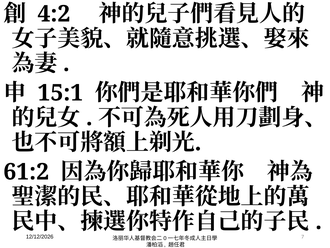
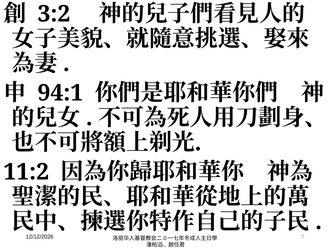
4:2: 4:2 -> 3:2 (54, 14)
15:1: 15:1 -> 94:1 (60, 93)
61:2: 61:2 -> 11:2 (26, 172)
